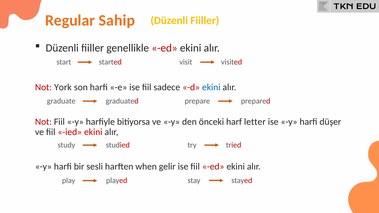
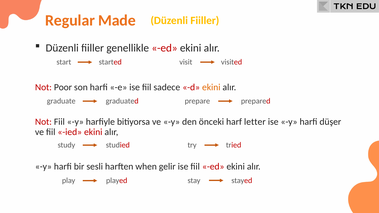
Sahip: Sahip -> Made (117, 20)
York: York -> Poor (63, 87)
ekini colour: blue -> orange (211, 87)
